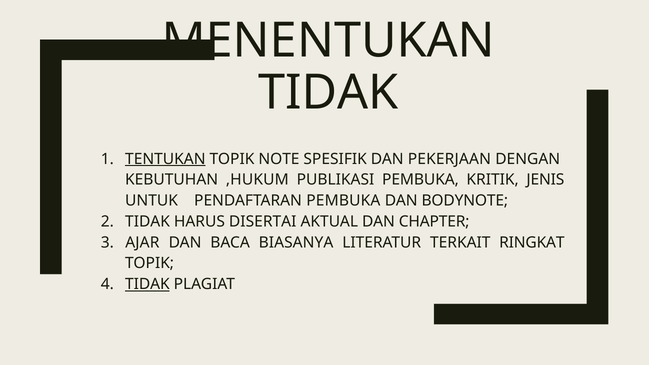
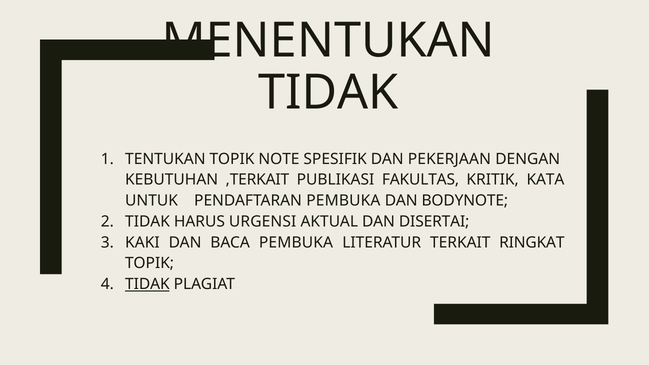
TENTUKAN underline: present -> none (165, 159)
,HUKUM: ,HUKUM -> ,TERKAIT (257, 180)
PUBLIKASI PEMBUKA: PEMBUKA -> FAKULTAS (420, 180)
JENIS: JENIS -> KATA (545, 180)
DISERTAI: DISERTAI -> URGENSI (263, 222)
CHAPTER: CHAPTER -> DISERTAI (434, 222)
AJAR: AJAR -> KAKI (142, 242)
BACA BIASANYA: BIASANYA -> PEMBUKA (296, 242)
